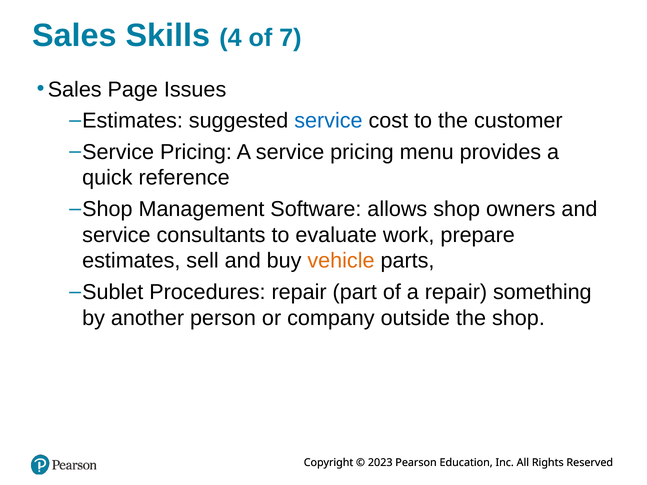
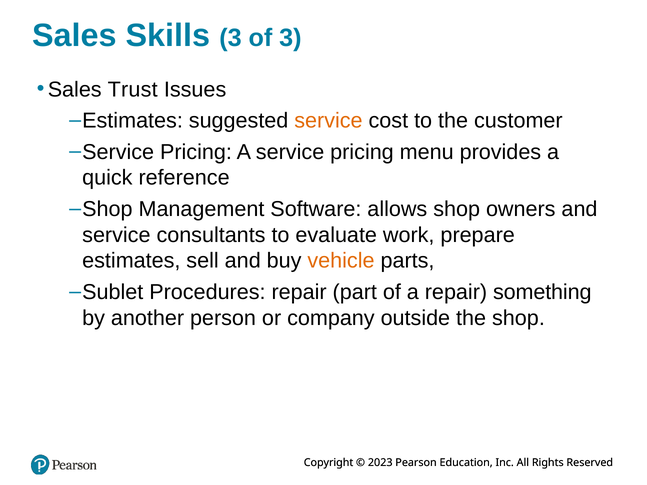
Skills 4: 4 -> 3 (231, 38)
of 7: 7 -> 3 (290, 38)
Page: Page -> Trust (133, 89)
service colour: blue -> orange (328, 121)
